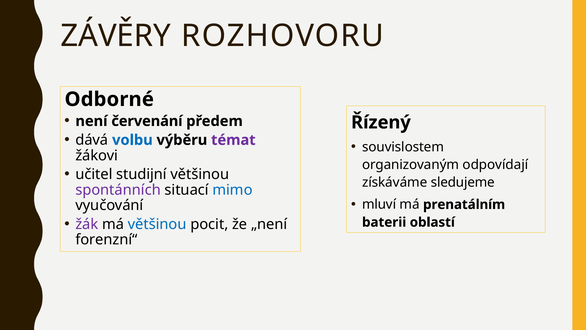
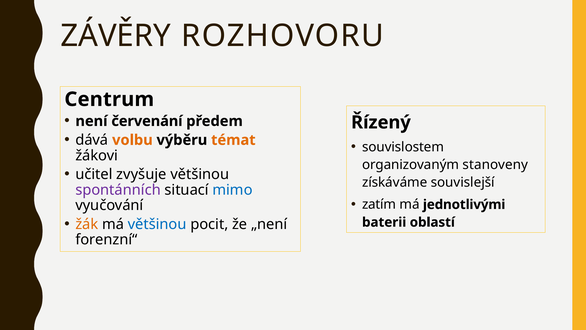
Odborné: Odborné -> Centrum (109, 99)
volbu colour: blue -> orange (132, 140)
témat colour: purple -> orange (233, 140)
odpovídají: odpovídají -> stanoveny (495, 165)
studijní: studijní -> zvyšuje (141, 174)
sledujeme: sledujeme -> souvislejší (463, 182)
mluví: mluví -> zatím (379, 204)
prenatálním: prenatálním -> jednotlivými (464, 204)
žák colour: purple -> orange (87, 224)
